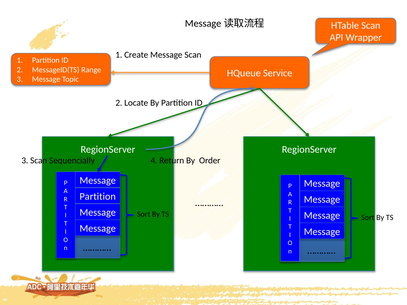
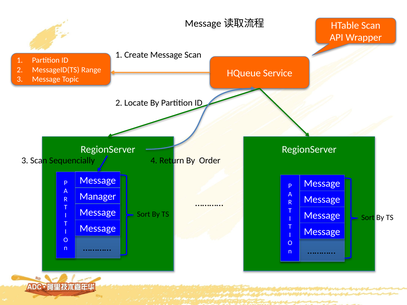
Partition: Partition -> Manager (98, 197)
